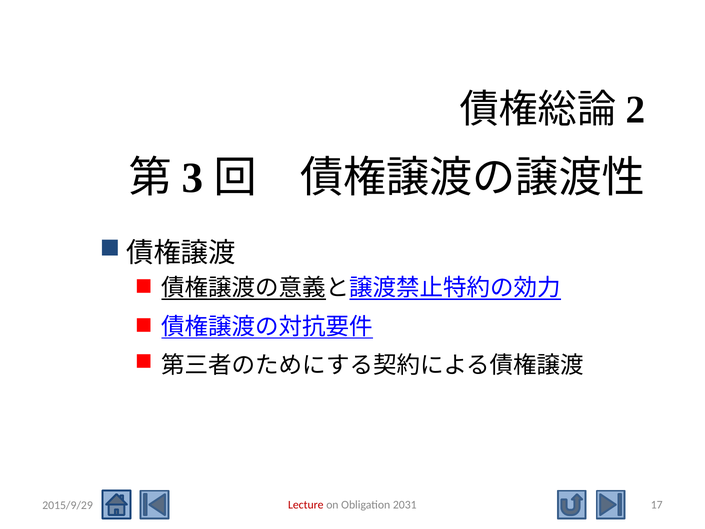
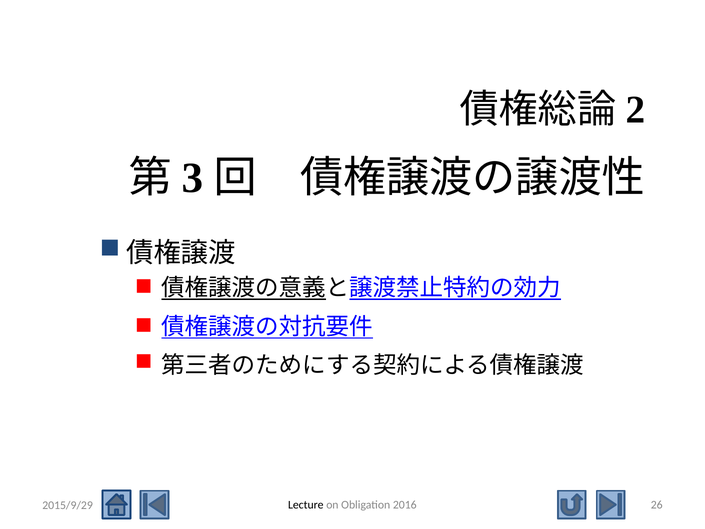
Lecture colour: red -> black (306, 505)
2031: 2031 -> 2016 (405, 505)
17: 17 -> 26 (657, 505)
